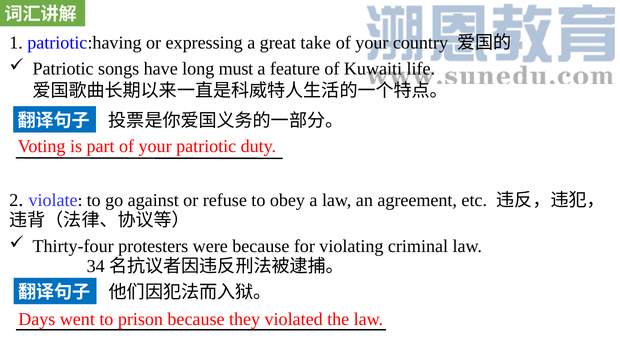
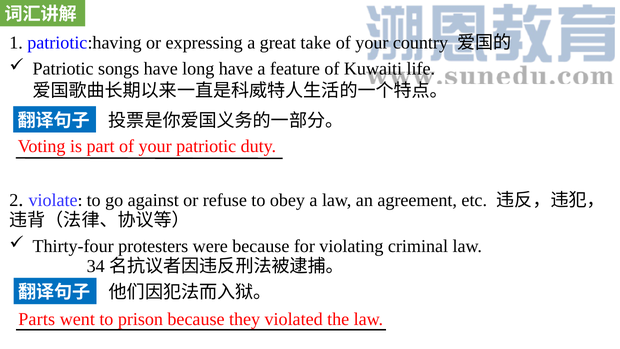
long must: must -> have (236, 69)
Days: Days -> Parts (37, 319)
